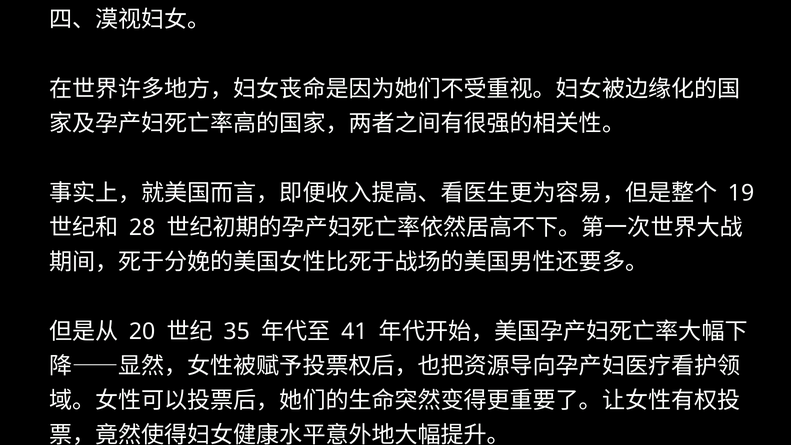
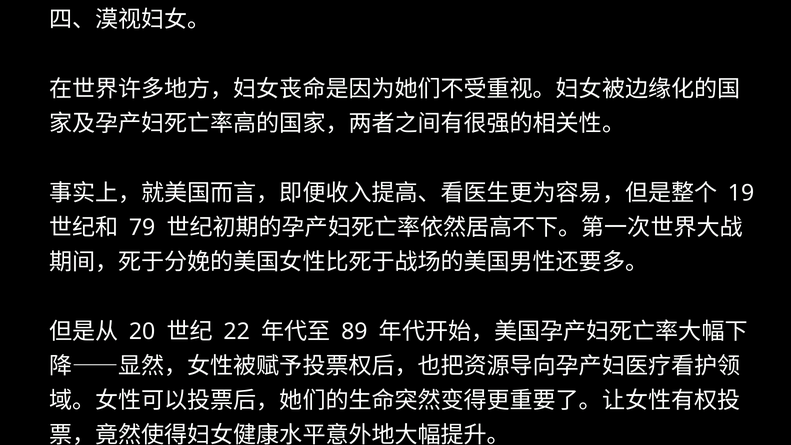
28: 28 -> 79 (142, 228)
35: 35 -> 22 (237, 331)
41: 41 -> 89 (354, 331)
